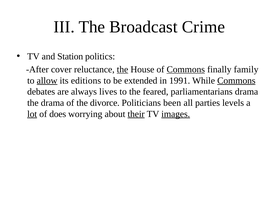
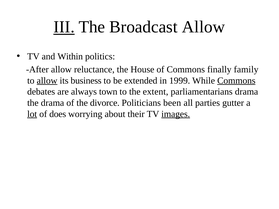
III underline: none -> present (64, 27)
Broadcast Crime: Crime -> Allow (203, 27)
Station: Station -> Within (70, 56)
After cover: cover -> allow (61, 69)
the underline: present -> none (123, 69)
Commons underline: present -> none (186, 69)
editions: editions -> business (86, 81)
1991: 1991 -> 1999 (180, 81)
lives: lives -> town (108, 92)
feared: feared -> extent (156, 92)
levels: levels -> gutter (233, 103)
their underline: present -> none (136, 114)
